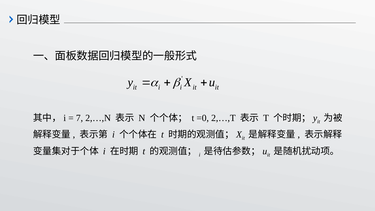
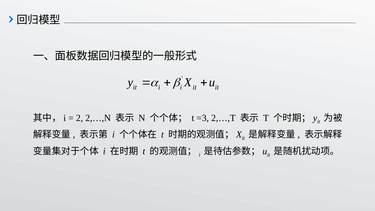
7: 7 -> 2 (79, 118)
=0: =0 -> =3 (203, 118)
